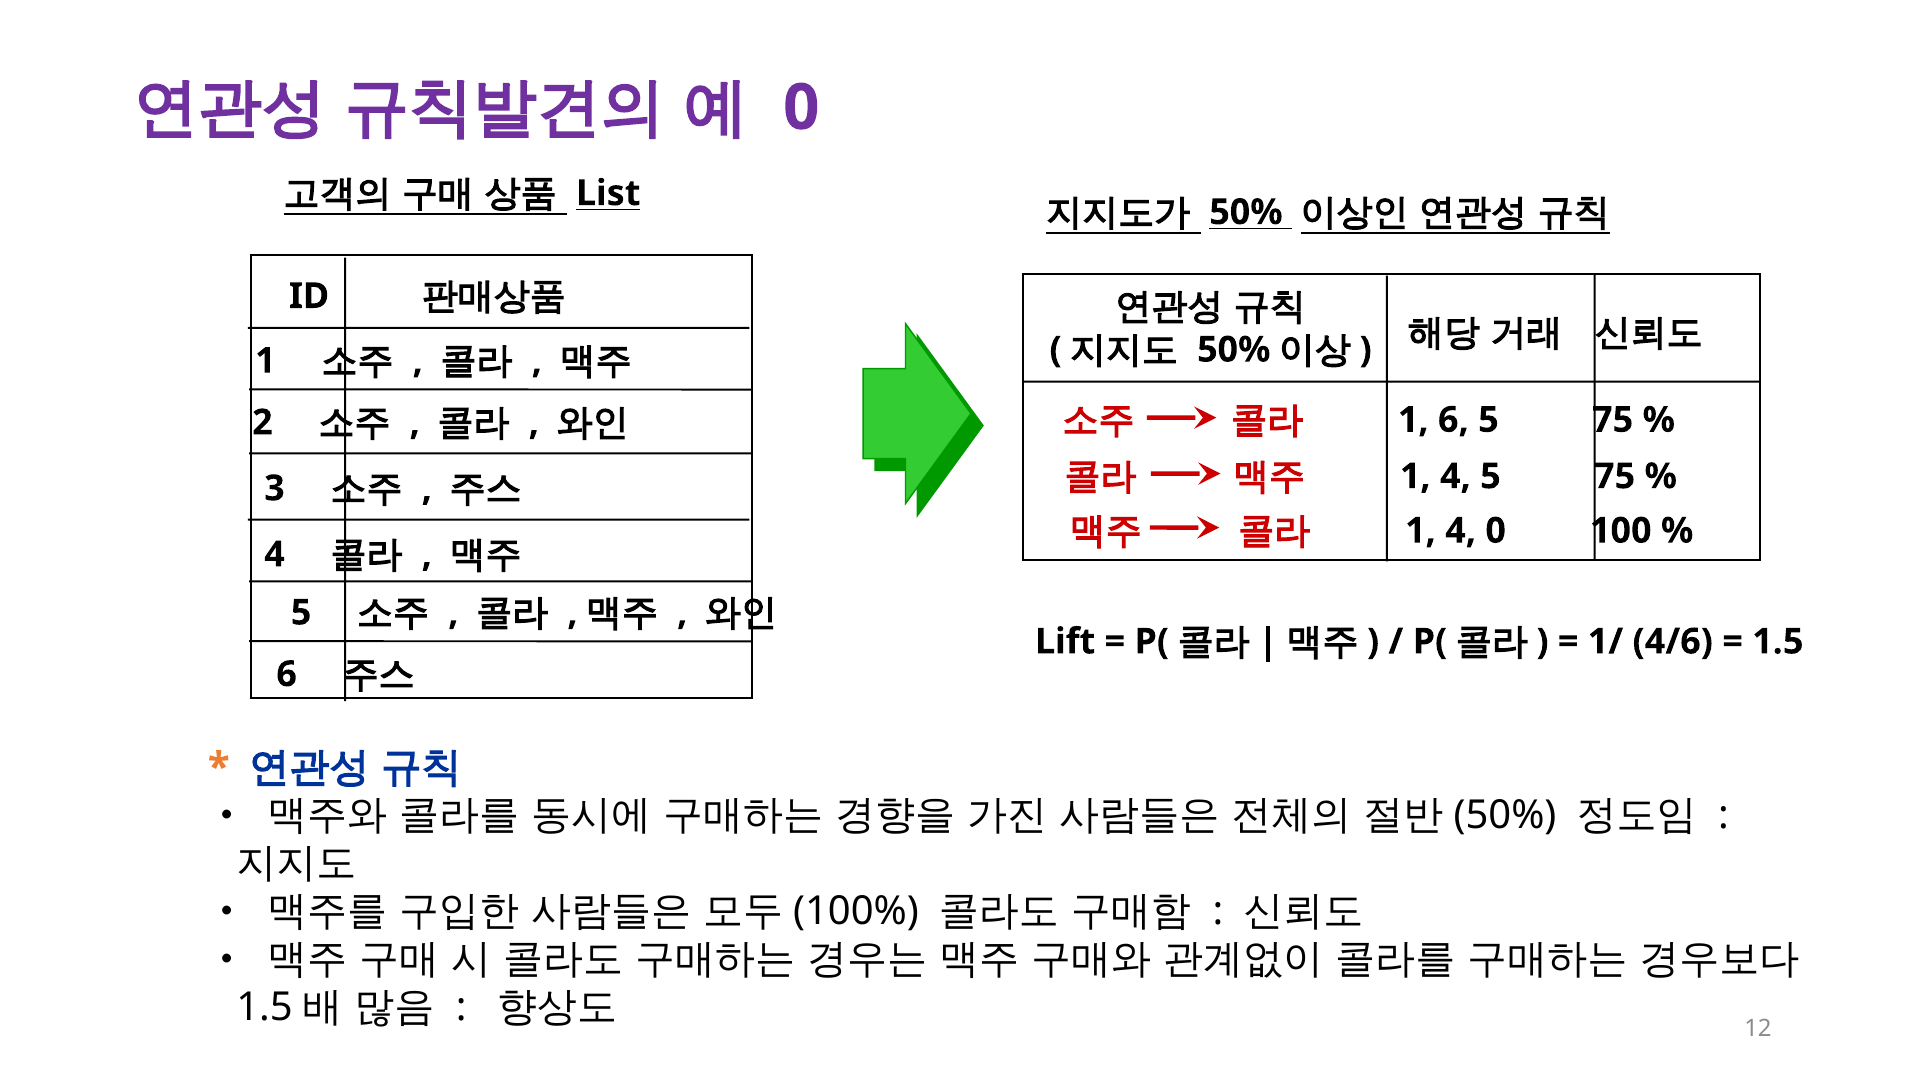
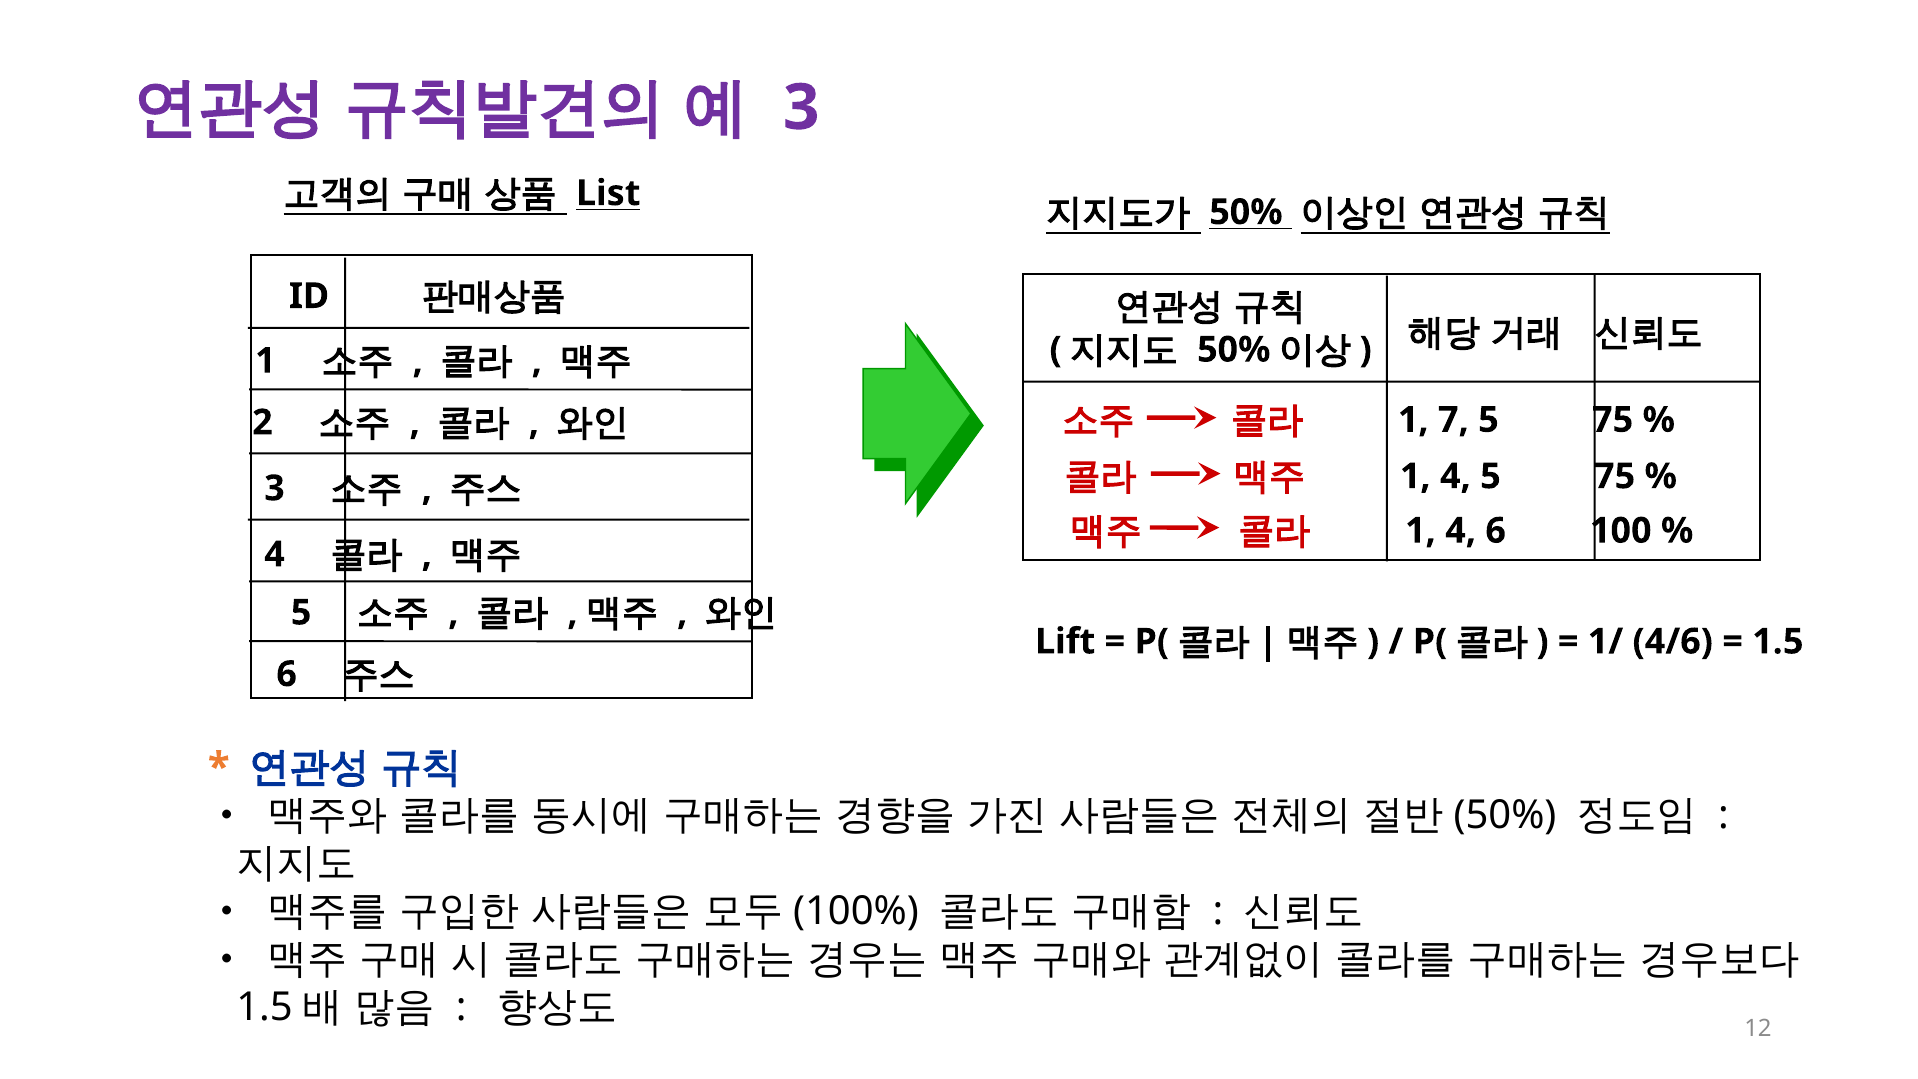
0: 0 -> 3 (801, 108)
1 6: 6 -> 7 (1453, 420)
4 0: 0 -> 6 (1496, 531)
